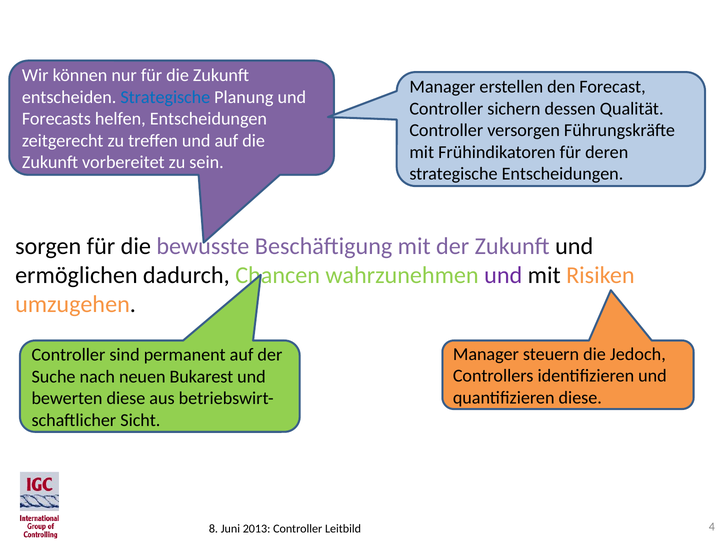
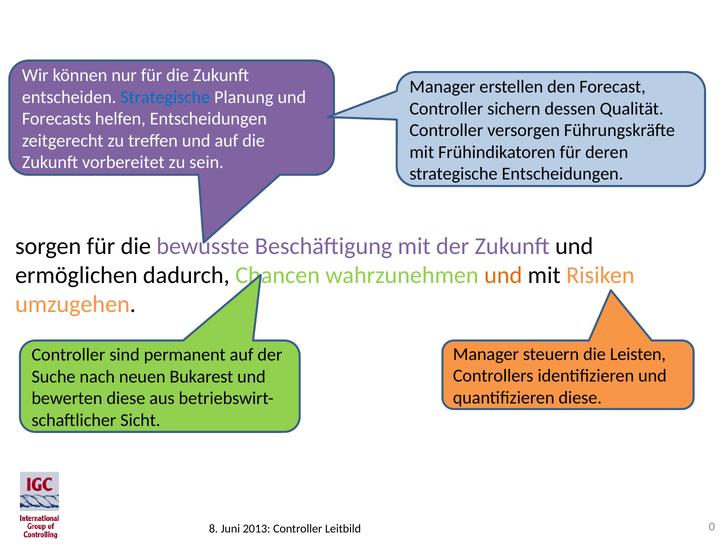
und colour: purple -> orange (503, 275)
Jedoch: Jedoch -> Leisten (638, 354)
4: 4 -> 0 (712, 526)
